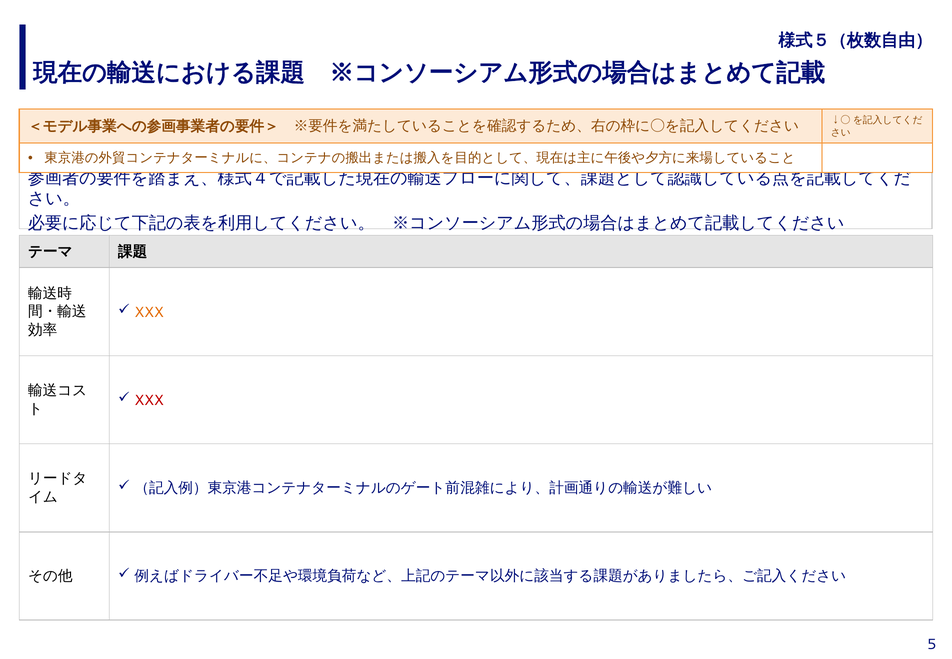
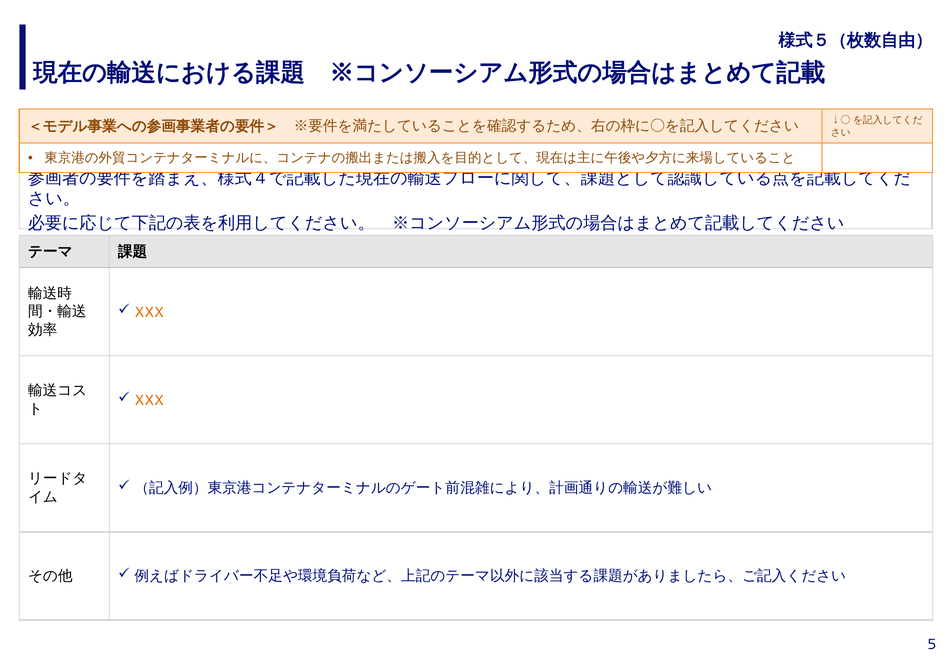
XXX colour: red -> orange (149, 401)
